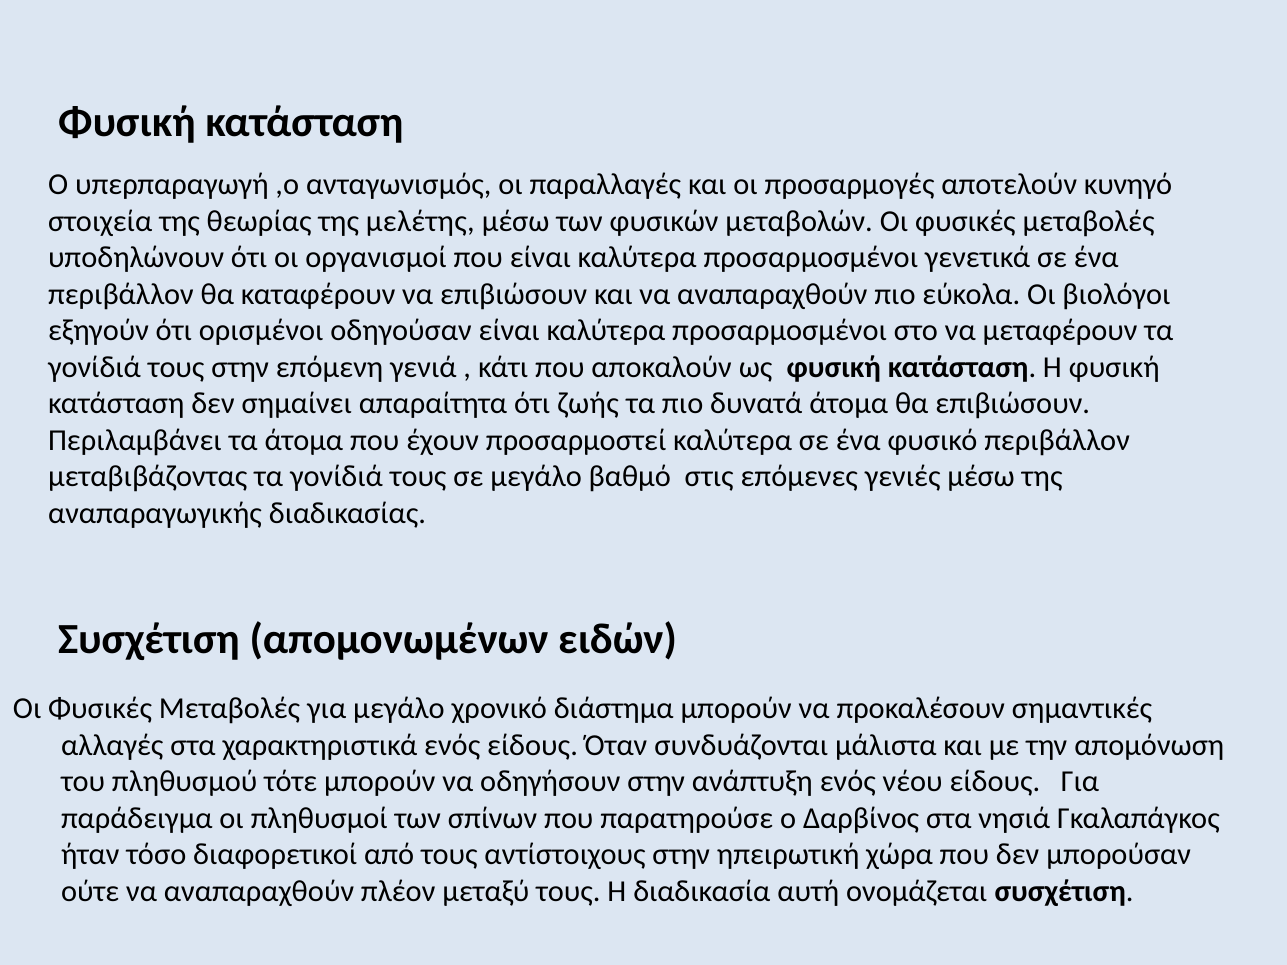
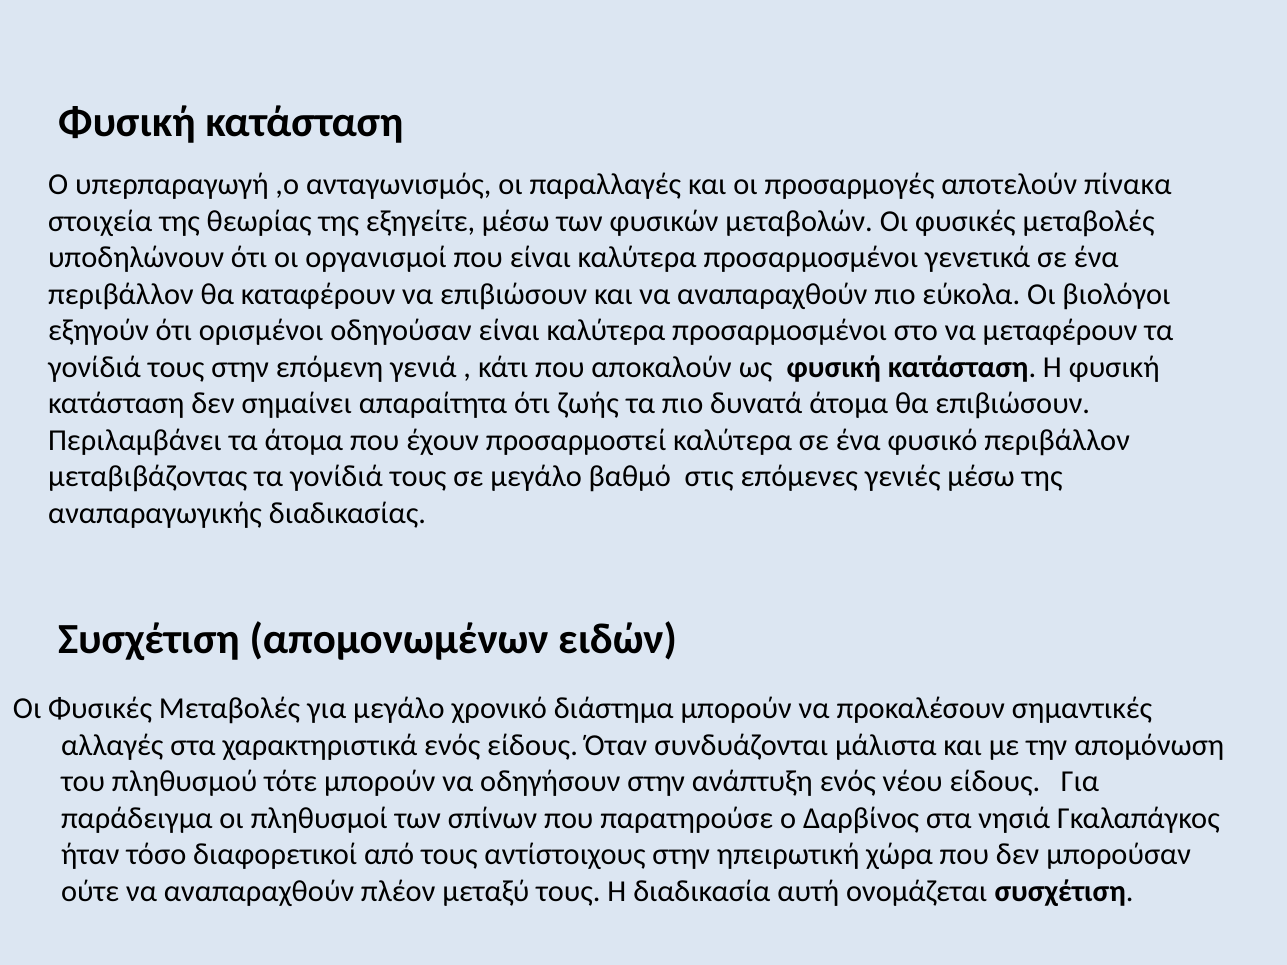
κυνηγό: κυνηγό -> πίνακα (1128, 185)
μελέτης: μελέτης -> εξηγείτε (421, 221)
